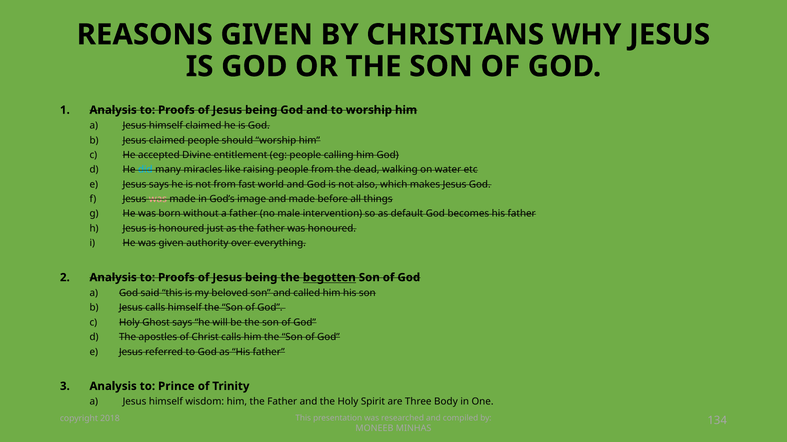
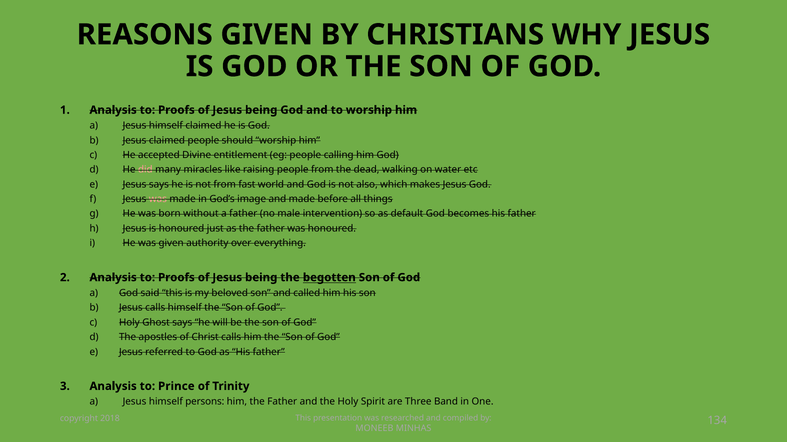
did colour: light blue -> pink (145, 170)
wisdom: wisdom -> persons (205, 402)
Body: Body -> Band (446, 402)
